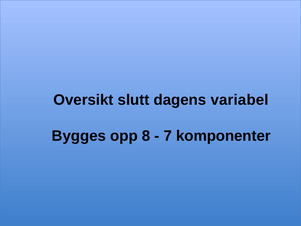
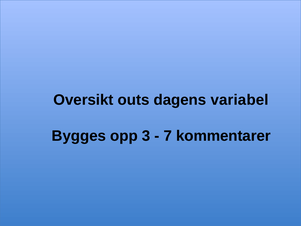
slutt: slutt -> outs (134, 100)
8: 8 -> 3 (146, 136)
komponenter: komponenter -> kommentarer (223, 136)
